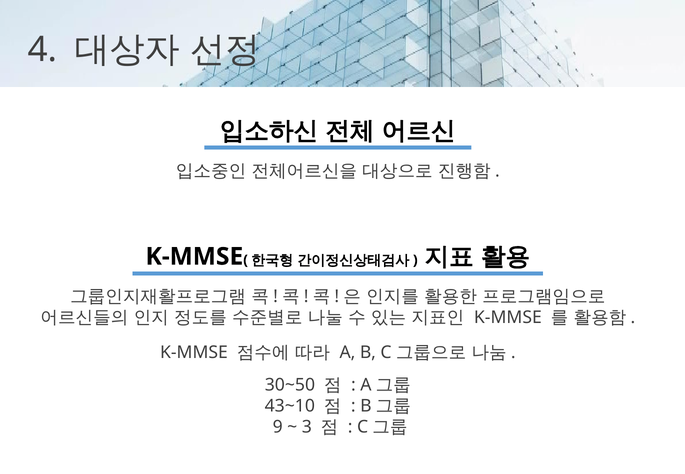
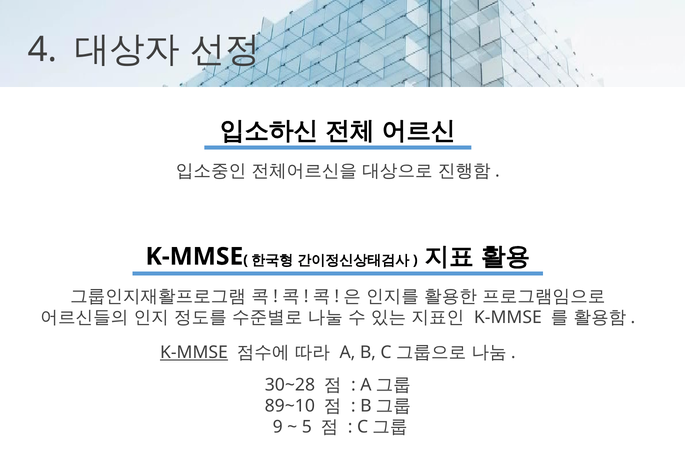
K-MMSE underline: none -> present (194, 352)
30~50: 30~50 -> 30~28 (290, 385)
43~10: 43~10 -> 89~10 (290, 406)
3: 3 -> 5 (307, 427)
